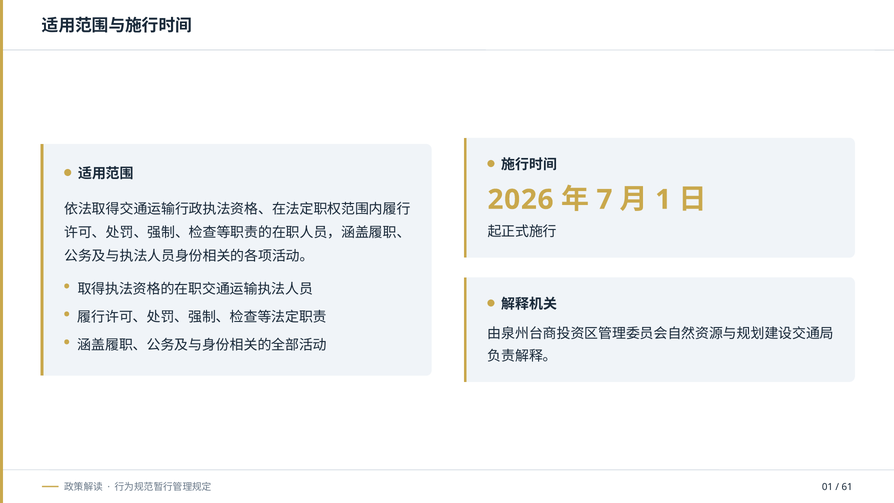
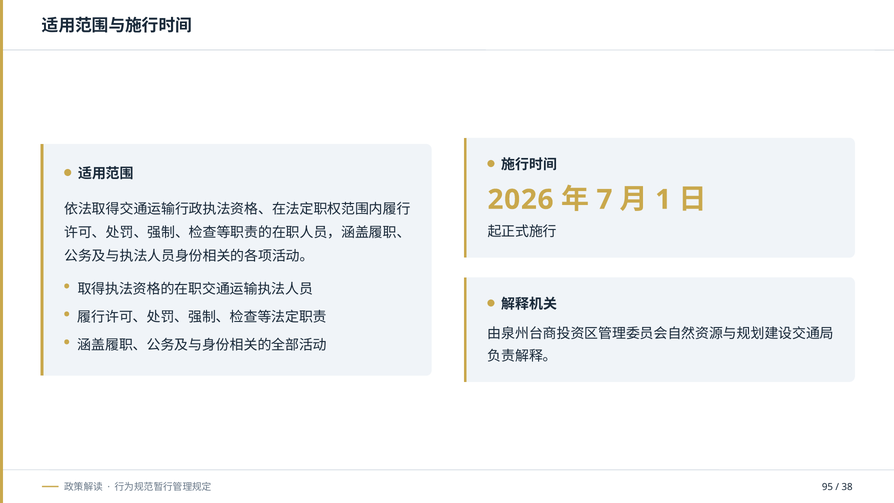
01: 01 -> 95 (827, 487)
61: 61 -> 38 (847, 487)
